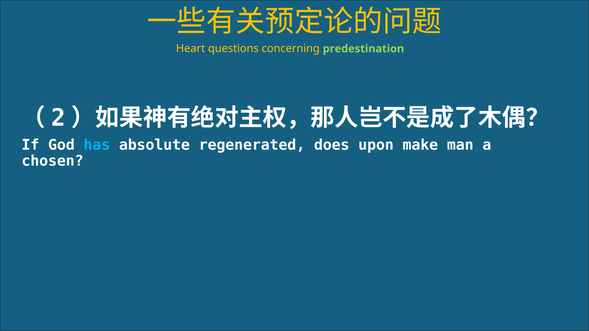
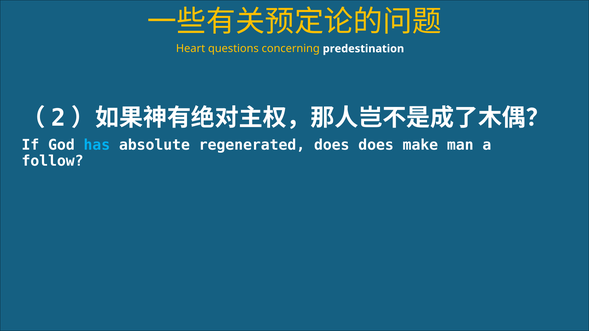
predestination colour: light green -> white (363, 49)
does upon: upon -> does (376, 145)
chosen: chosen -> follow (53, 161)
